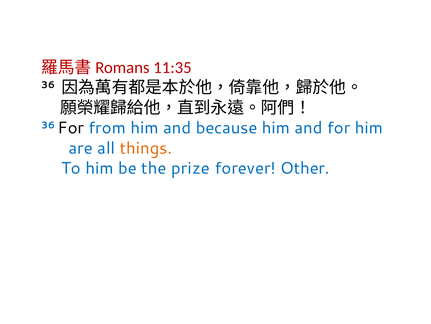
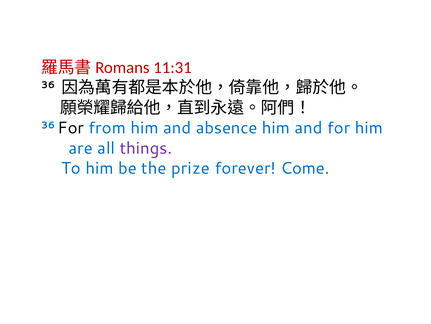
11:35: 11:35 -> 11:31 (173, 67)
because: because -> absence (227, 128)
things colour: orange -> purple (146, 148)
Other: Other -> Come (305, 168)
